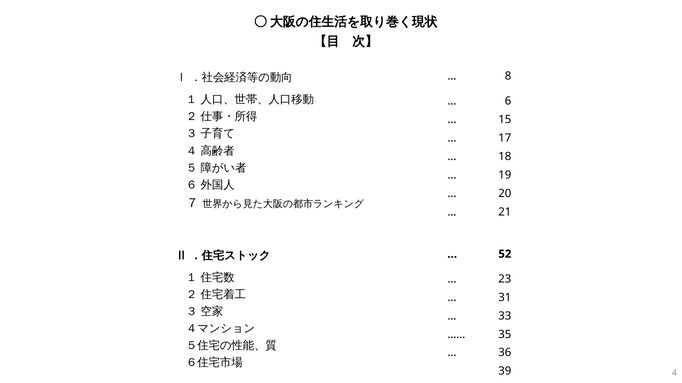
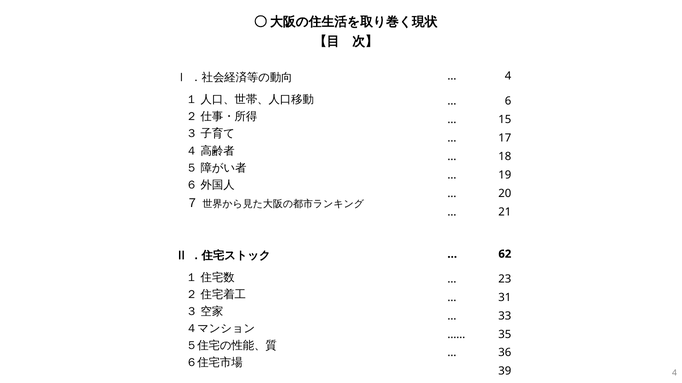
8: 8 -> 4 (508, 76)
52: 52 -> 62 (505, 254)
